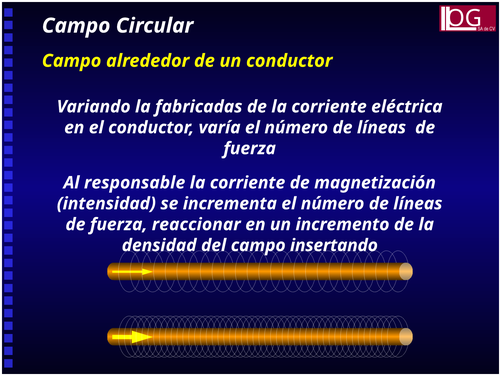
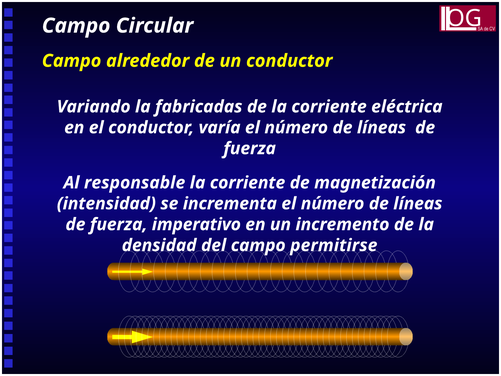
reaccionar: reaccionar -> imperativo (196, 224)
insertando: insertando -> permitirse (334, 245)
